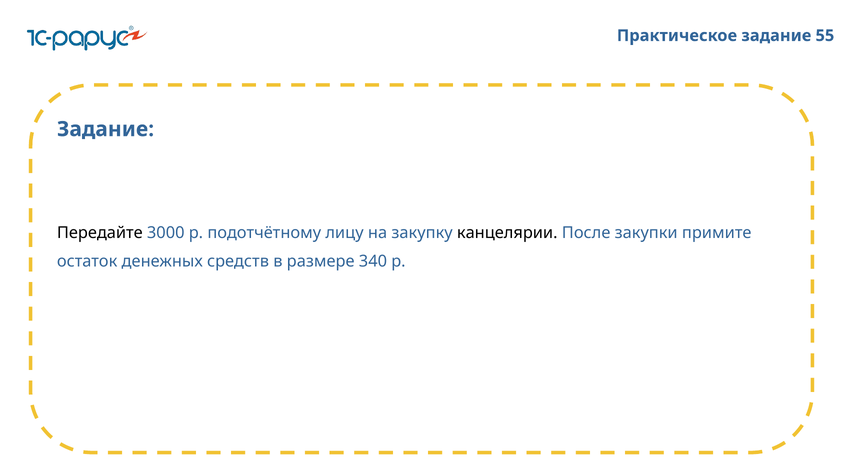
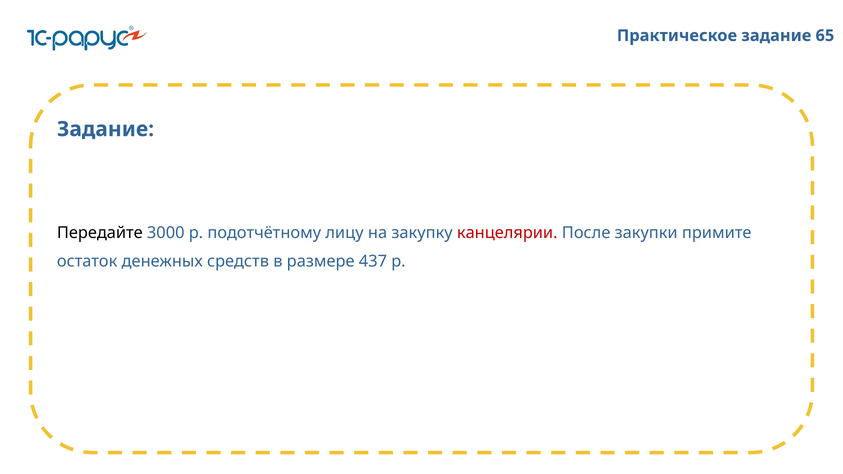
55: 55 -> 65 (825, 36)
канцелярии colour: black -> red (507, 233)
340: 340 -> 437 (373, 261)
